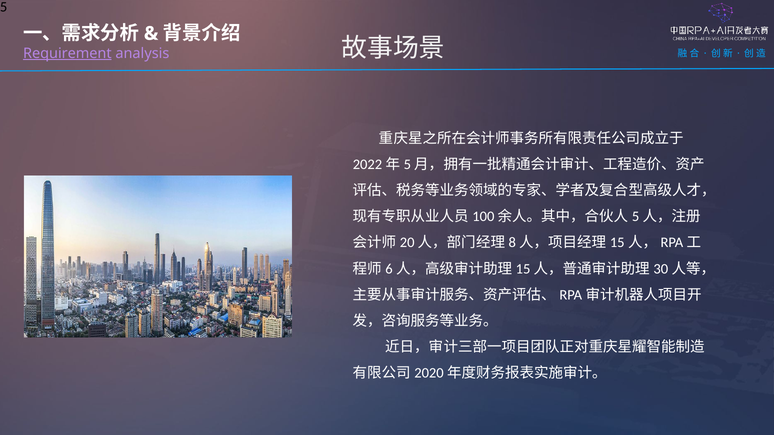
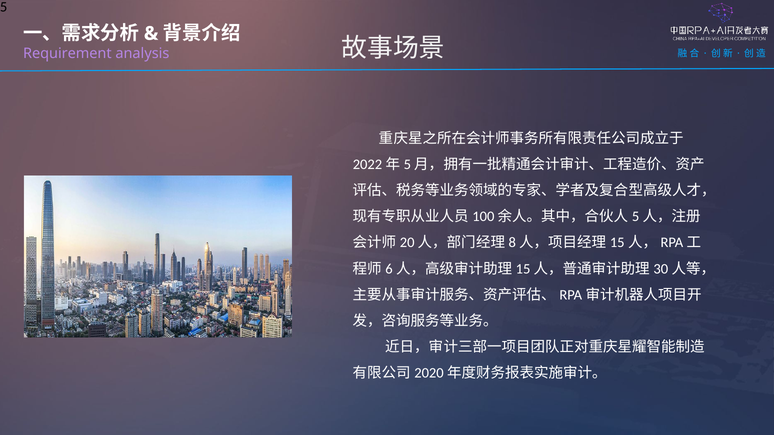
Requirement underline: present -> none (67, 53)
